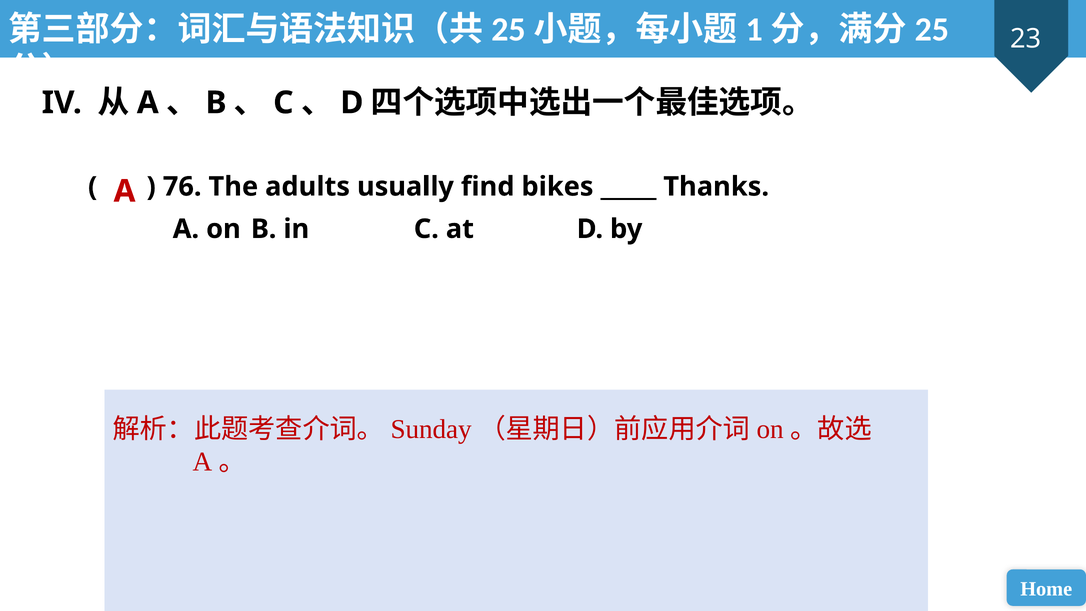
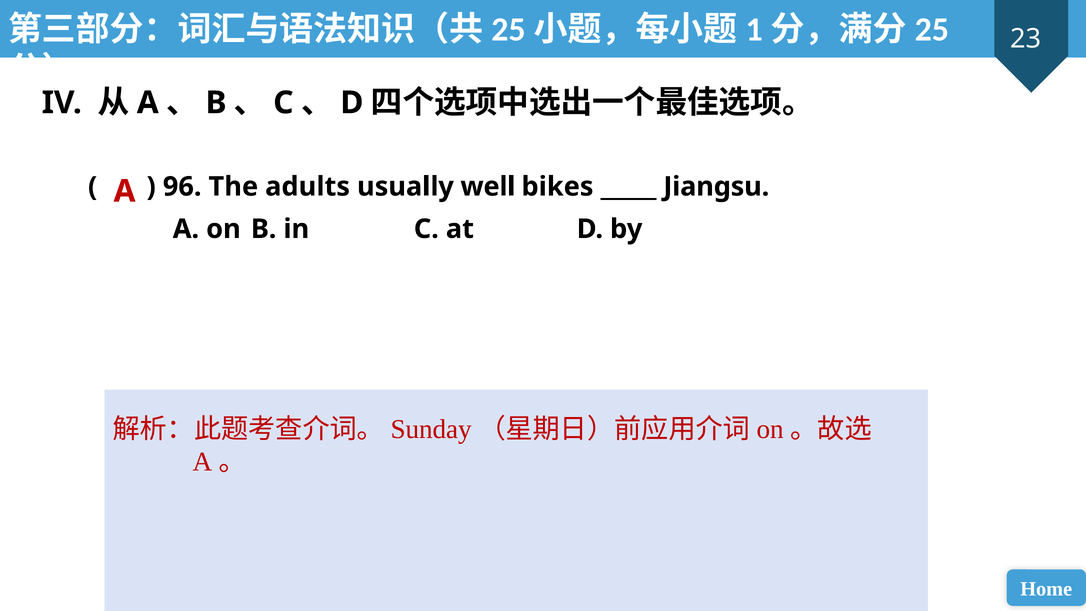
76: 76 -> 96 (182, 187)
find: find -> well (488, 187)
Thanks: Thanks -> Jiangsu (716, 187)
